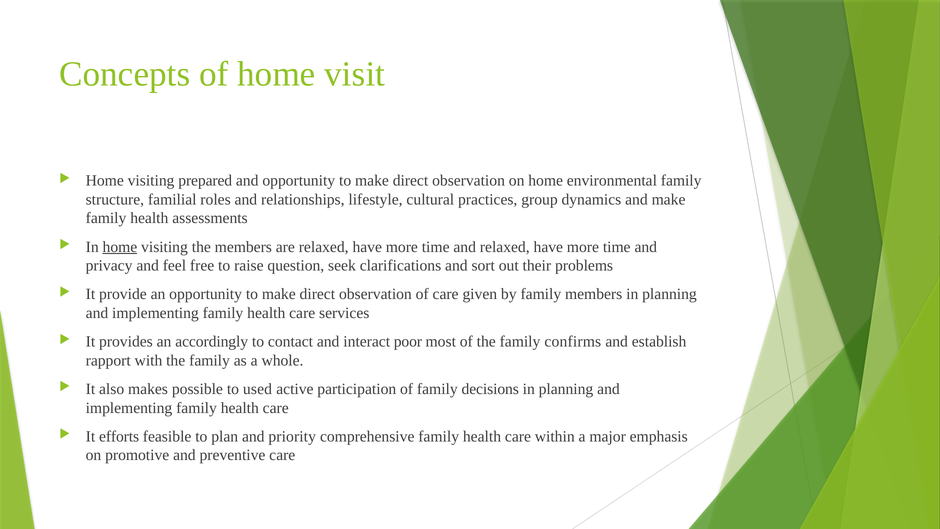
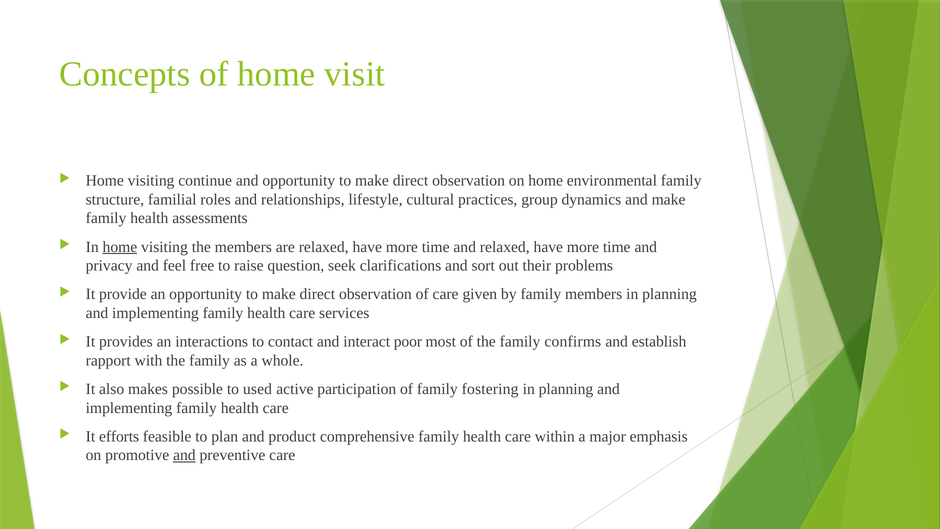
prepared: prepared -> continue (205, 181)
accordingly: accordingly -> interactions (212, 342)
decisions: decisions -> fostering (490, 389)
priority: priority -> product (292, 436)
and underline: none -> present (184, 455)
